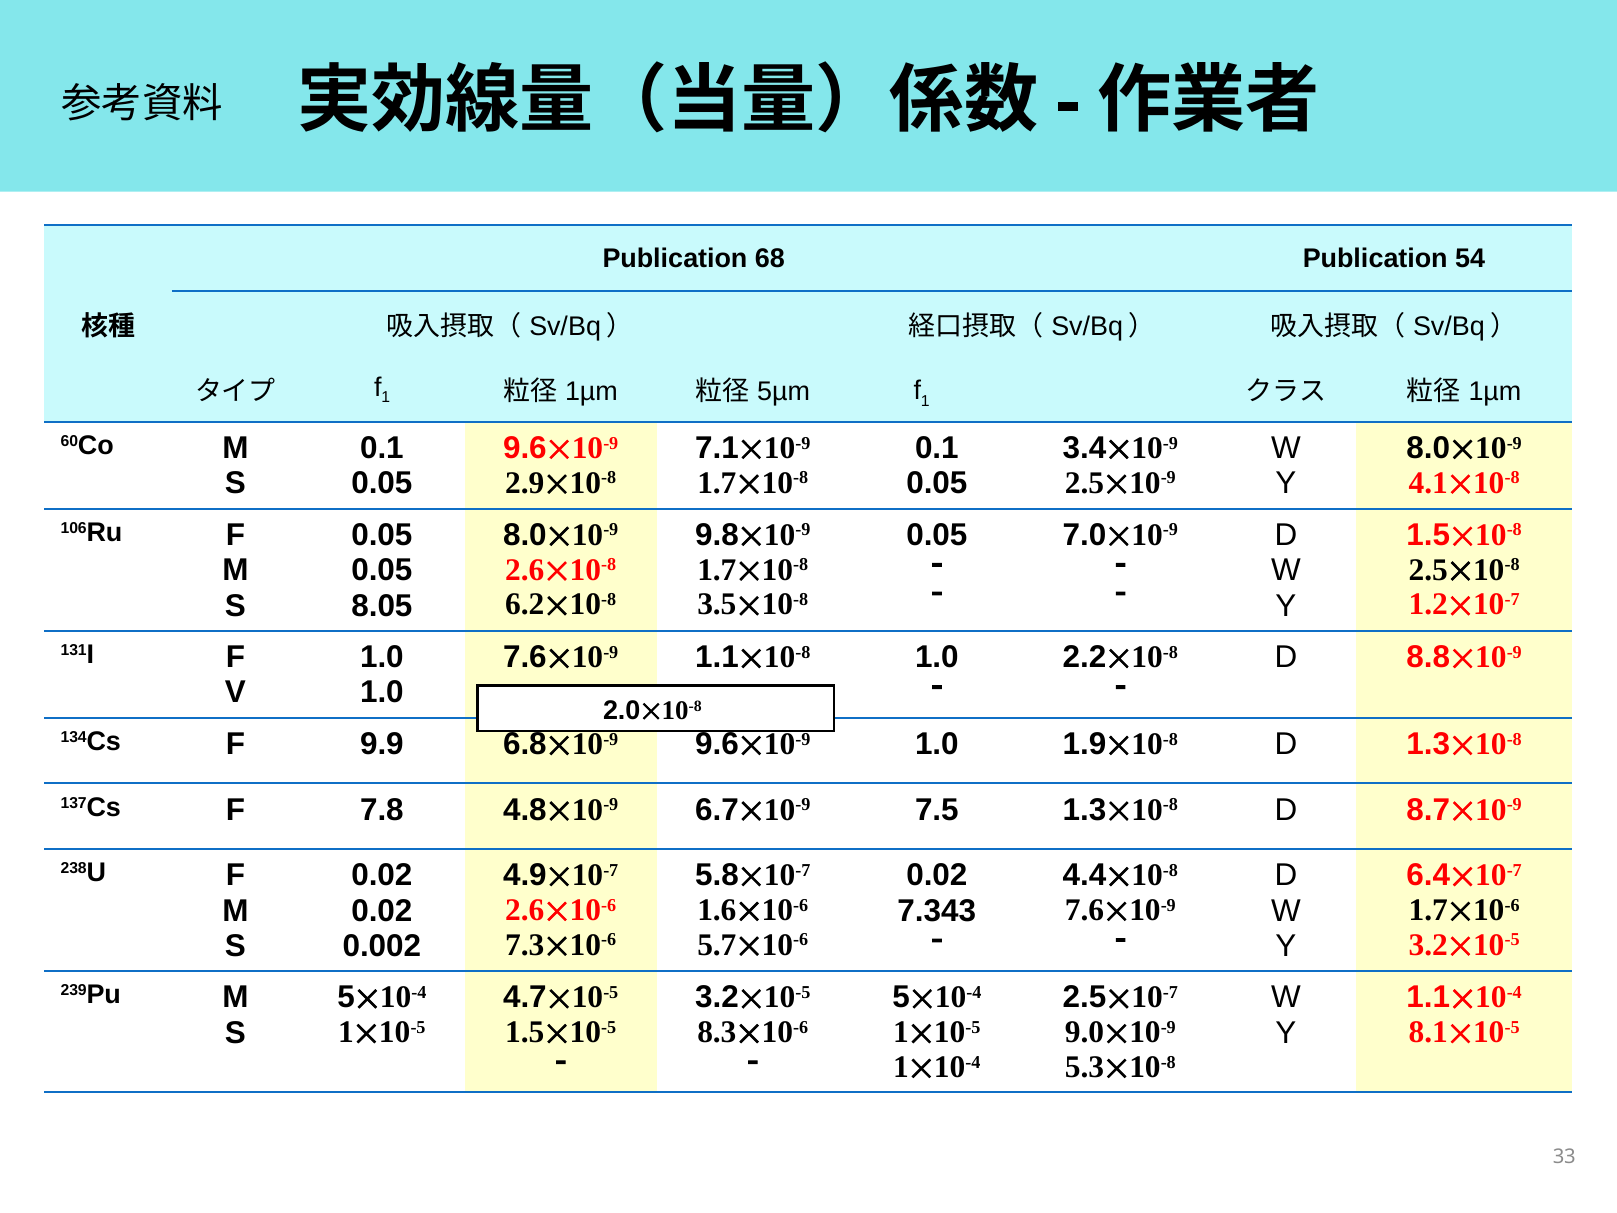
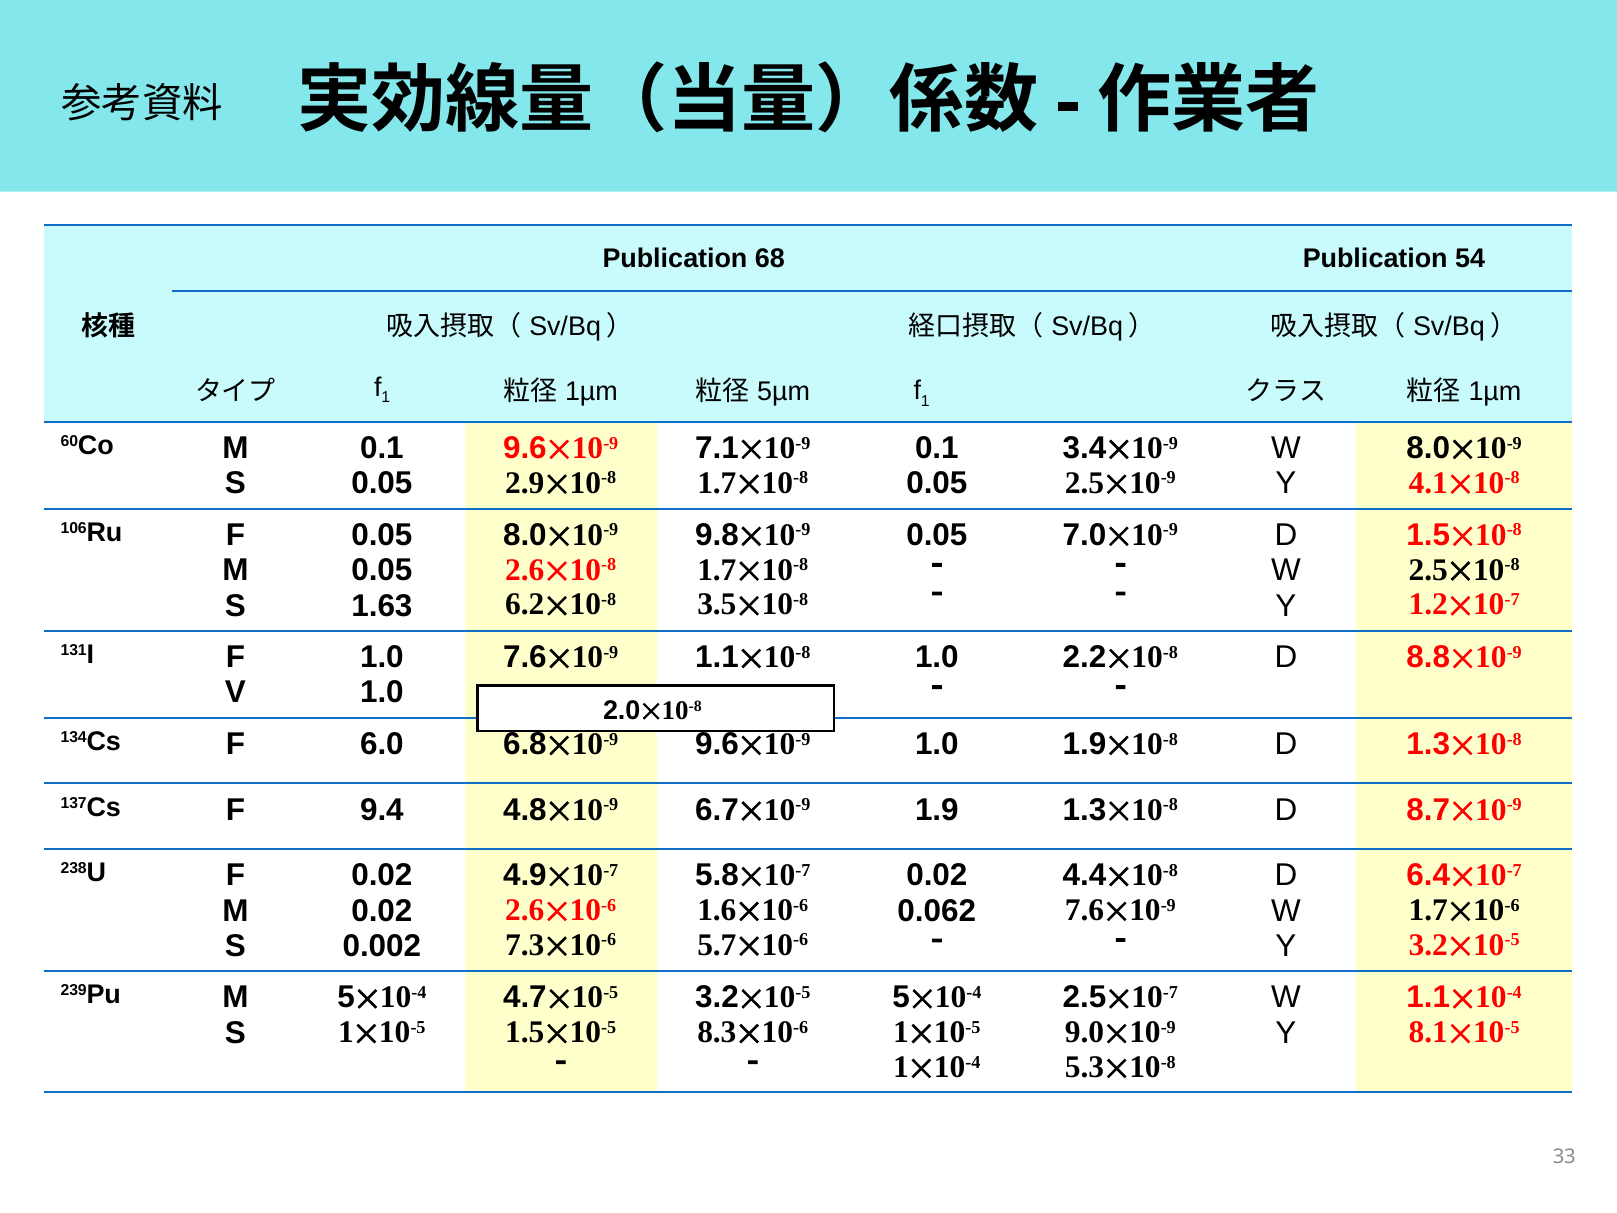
8.05: 8.05 -> 1.63 (382, 606)
9.9: 9.9 -> 6.0 (382, 744)
7.8: 7.8 -> 9.4 (382, 810)
7.5: 7.5 -> 1.9 (937, 810)
7.343: 7.343 -> 0.062 (937, 910)
